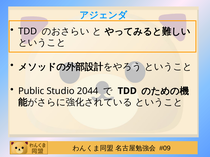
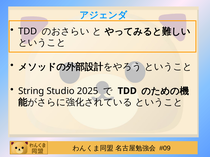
Public: Public -> String (31, 91)
2044: 2044 -> 2025 (88, 91)
